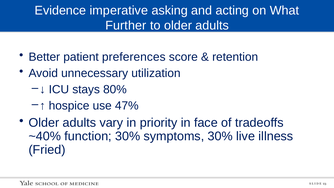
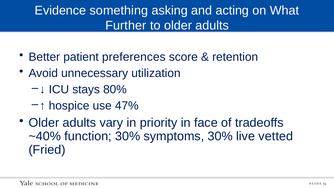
imperative: imperative -> something (119, 10)
illness: illness -> vetted (276, 136)
